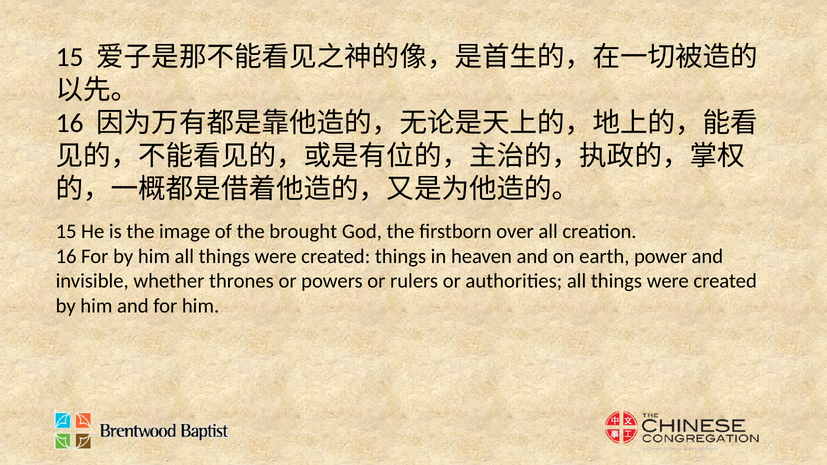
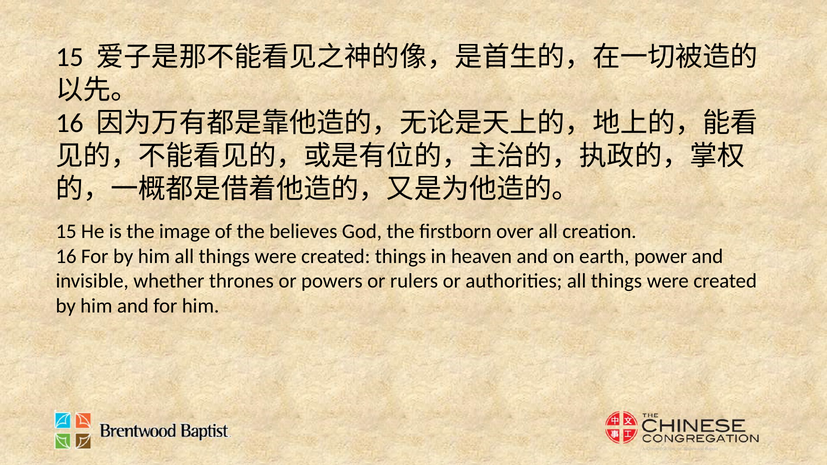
brought: brought -> believes (303, 232)
